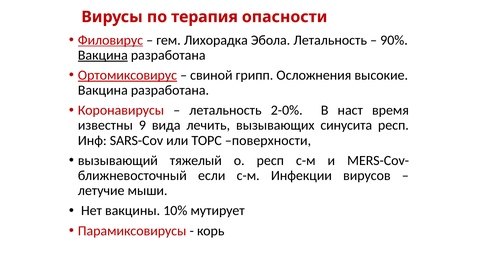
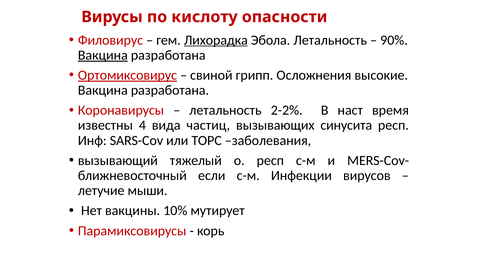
терапия: терапия -> кислоту (204, 17)
Филовирус underline: present -> none (110, 40)
Лихорадка underline: none -> present (216, 40)
2-0%: 2-0% -> 2-2% (287, 110)
9: 9 -> 4 (142, 125)
лечить: лечить -> частиц (208, 125)
поверхности: поверхности -> заболевания (268, 140)
